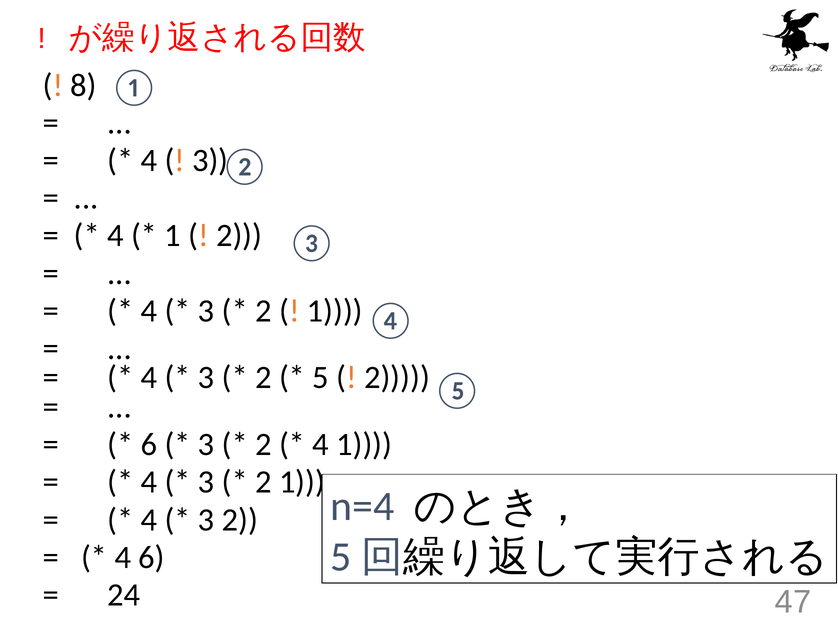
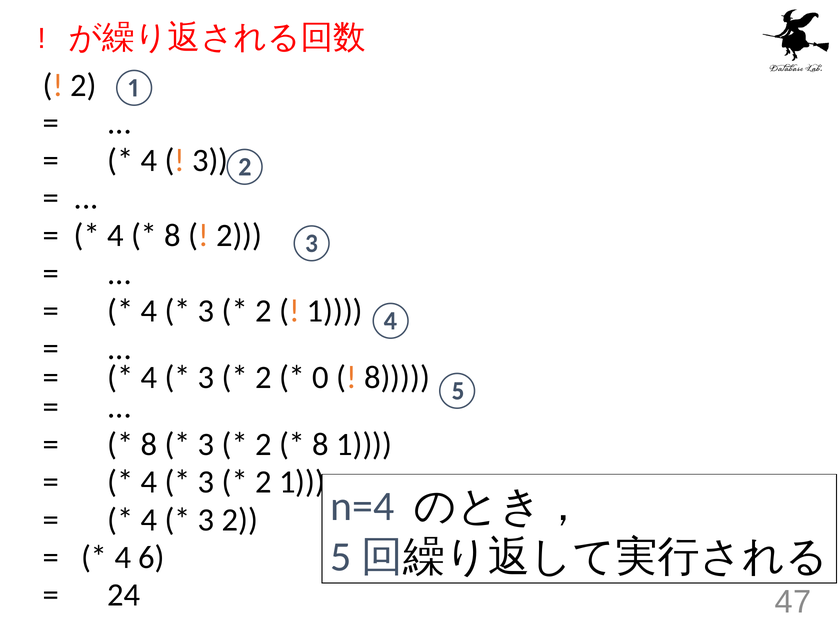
8: 8 -> 2 (84, 85)
1: 1 -> 8 (173, 236)
5: 5 -> 0 (321, 377)
2: 2 -> 8 (397, 377)
6: 6 -> 8 (149, 444)
4: 4 -> 8 (321, 444)
